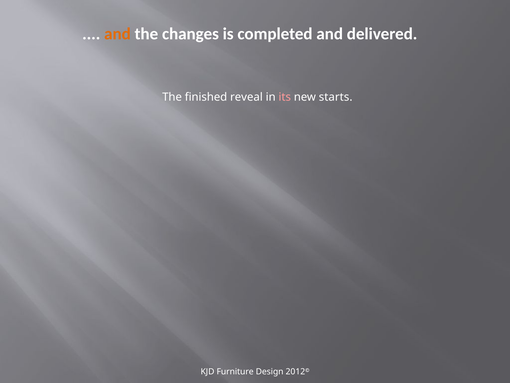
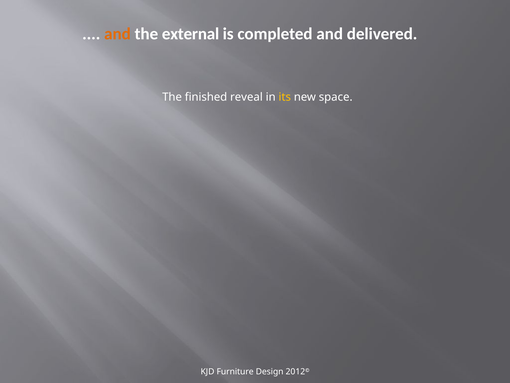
changes: changes -> external (191, 34)
its colour: pink -> yellow (285, 97)
starts: starts -> space (336, 97)
